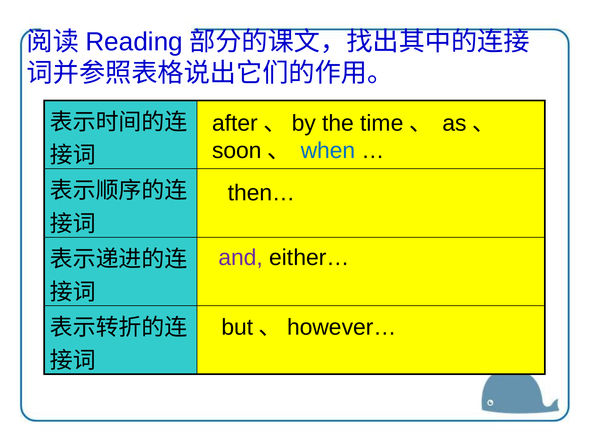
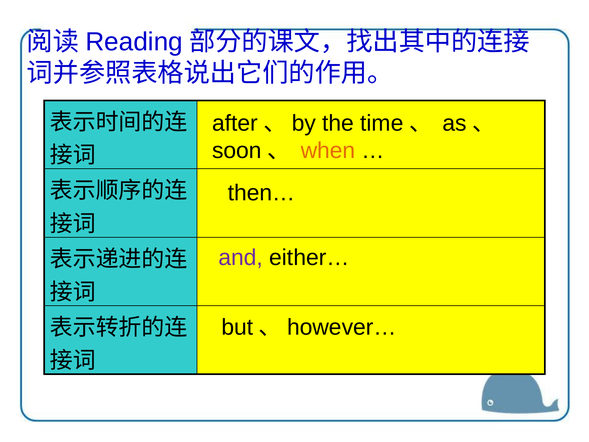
when colour: blue -> orange (328, 151)
